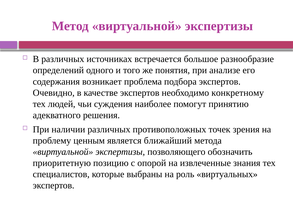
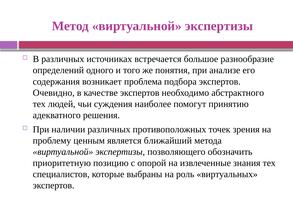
конкретному: конкретному -> абстрактного (238, 93)
